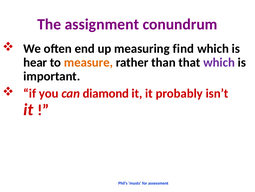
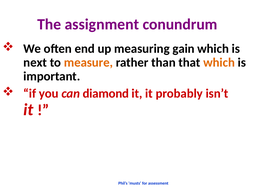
find: find -> gain (184, 48)
hear: hear -> next (35, 62)
which colour: purple -> orange (219, 62)
